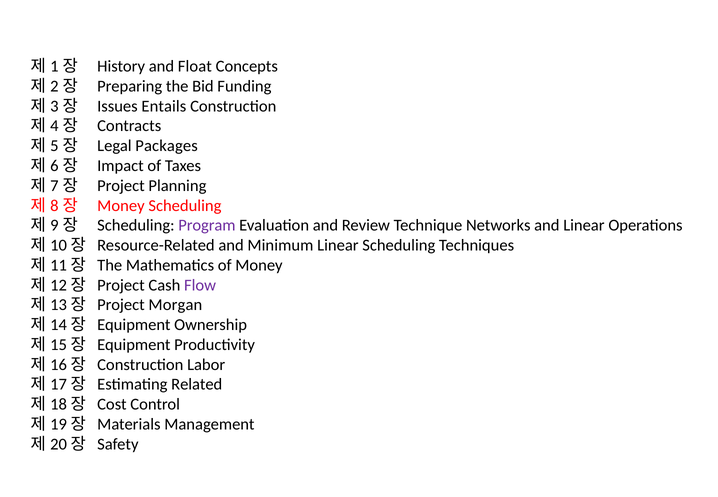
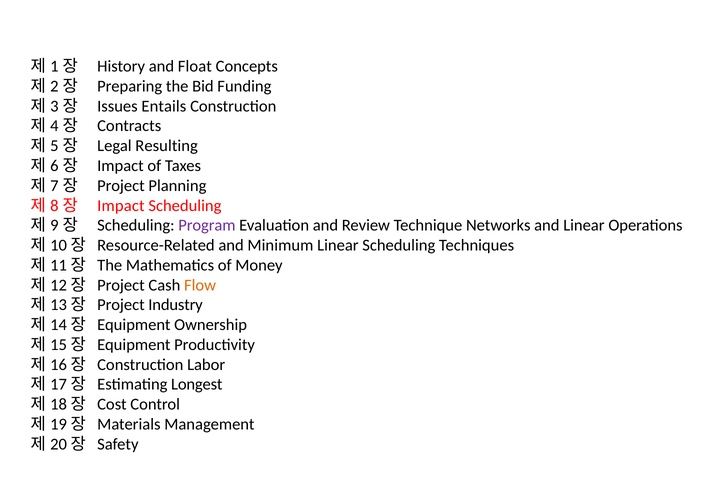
Packages: Packages -> Resulting (167, 146)
Money: Money -> Impact (121, 206)
Flow colour: purple -> orange (200, 285)
Morgan: Morgan -> Industry (176, 305)
Related: Related -> Longest (197, 385)
